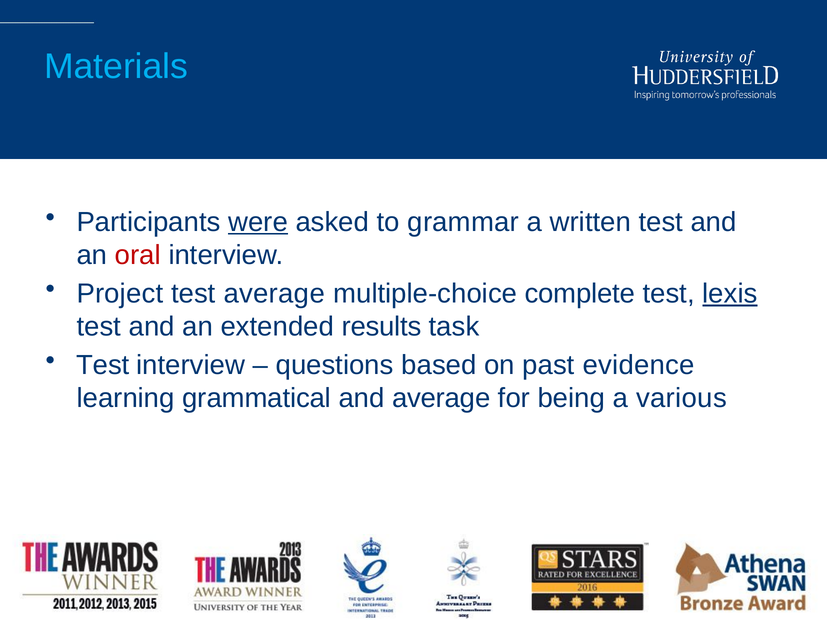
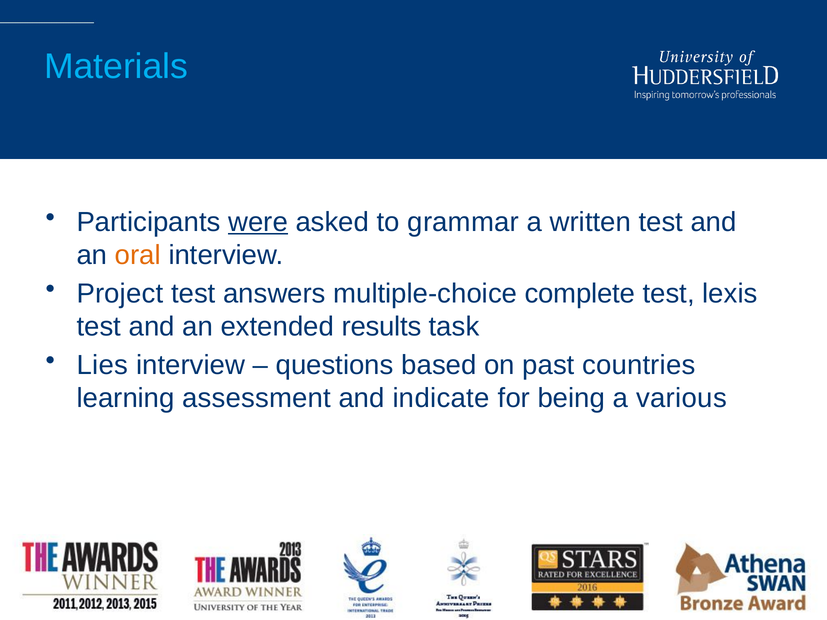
oral colour: red -> orange (138, 255)
test average: average -> answers (274, 294)
lexis underline: present -> none (730, 294)
Test: Test -> Lies (103, 365)
evidence: evidence -> countries (639, 365)
grammatical: grammatical -> assessment (257, 398)
and average: average -> indicate (441, 398)
